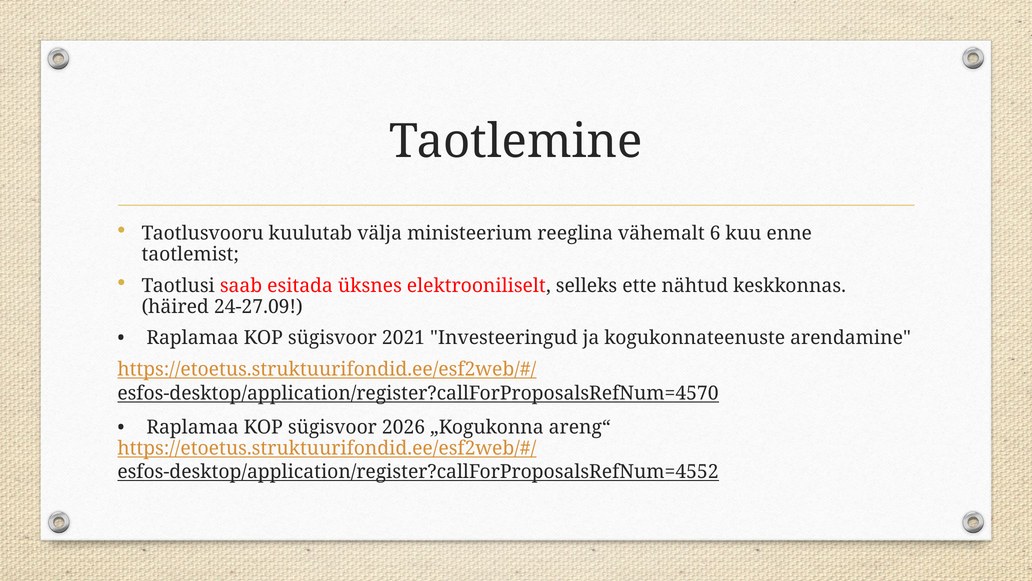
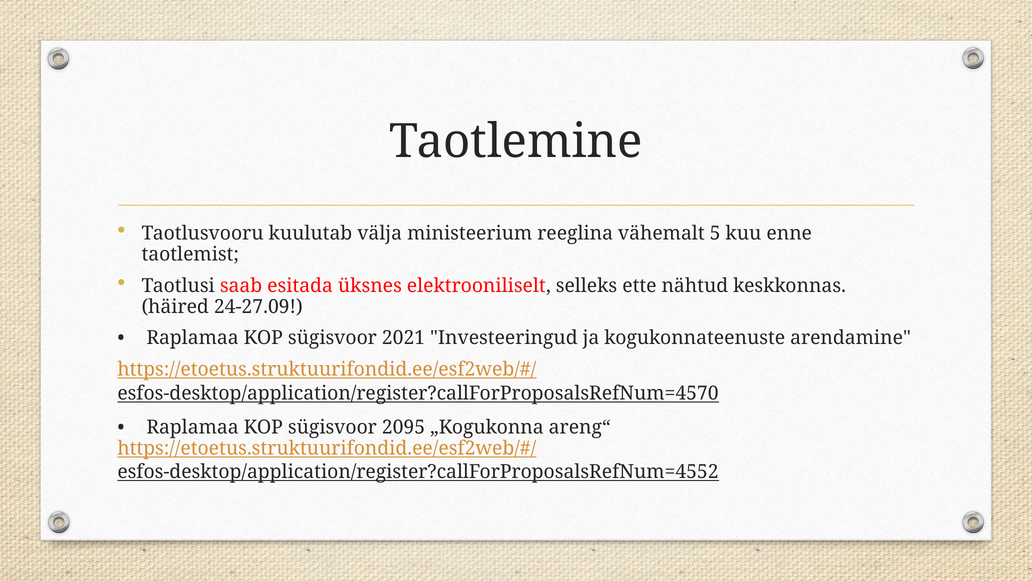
6: 6 -> 5 (715, 233)
2026: 2026 -> 2095 (403, 427)
